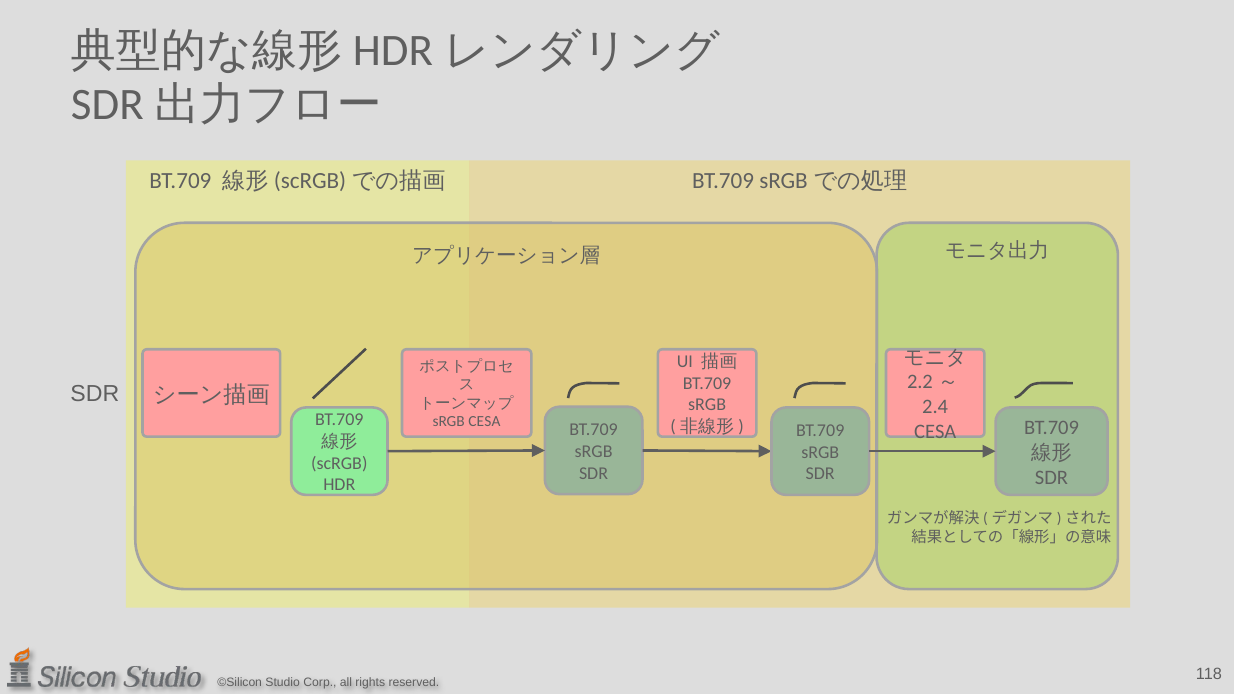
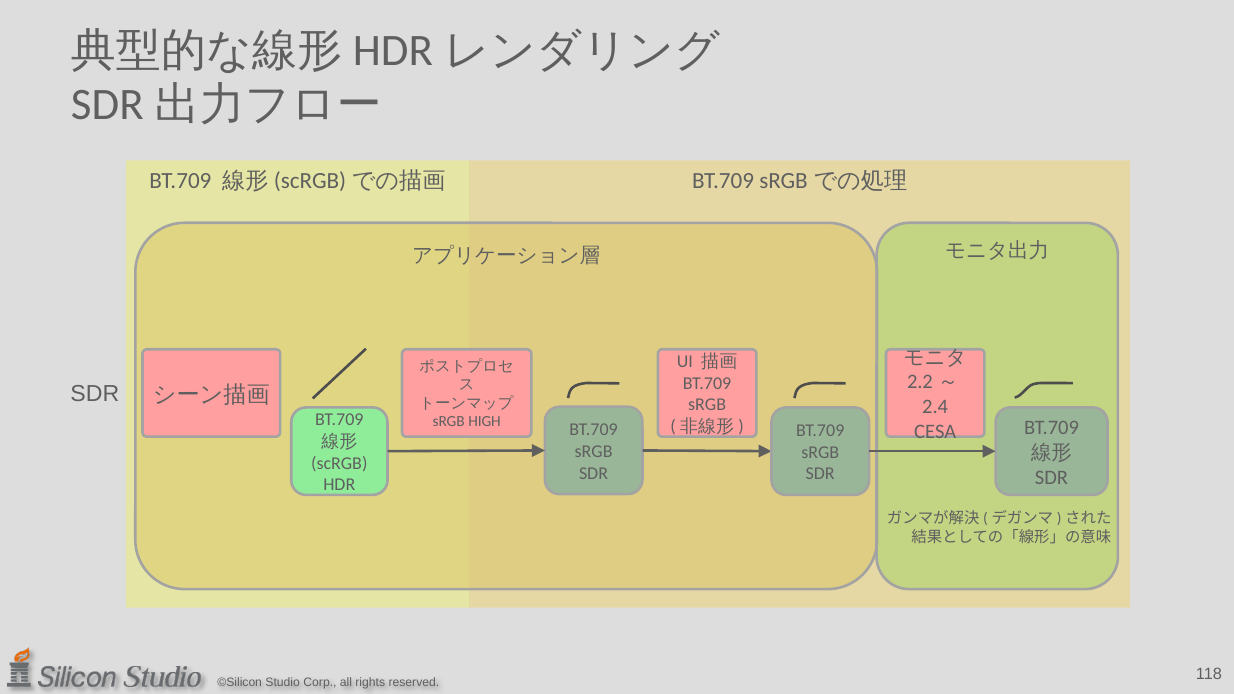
sRGB CESA: CESA -> HIGH (484, 422)
